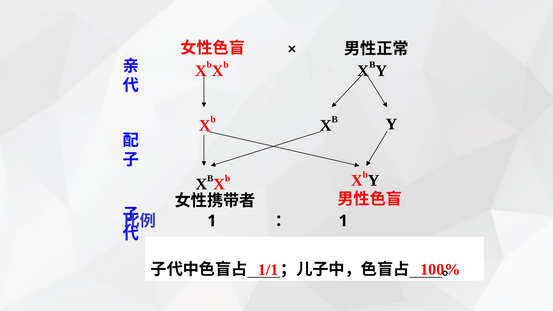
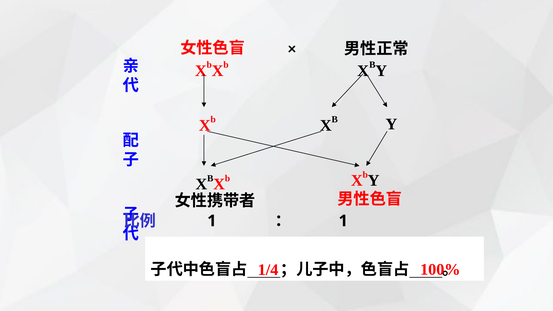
1/1: 1/1 -> 1/4 (268, 270)
